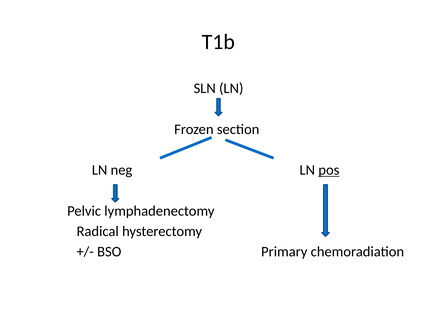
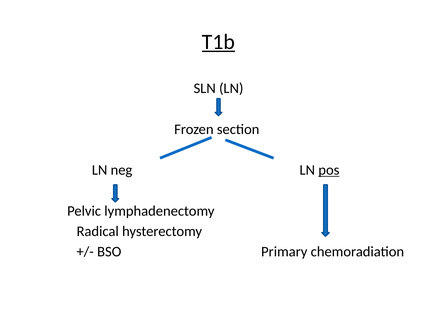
T1b underline: none -> present (219, 42)
